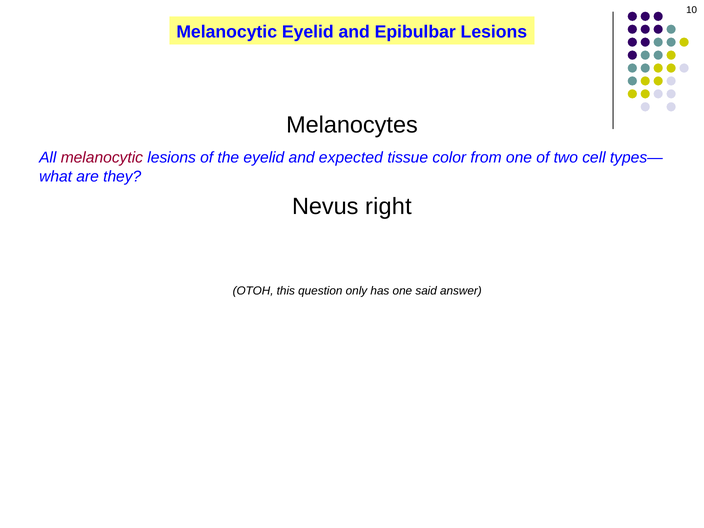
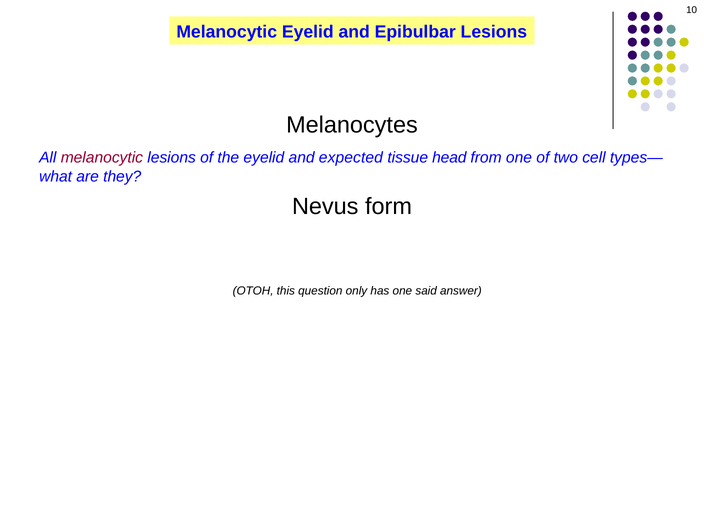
color: color -> head (449, 158)
right: right -> form (388, 207)
